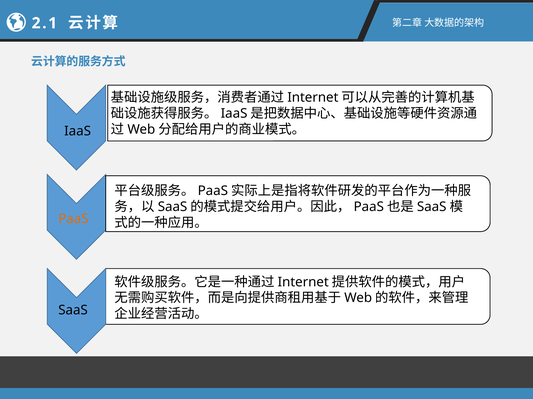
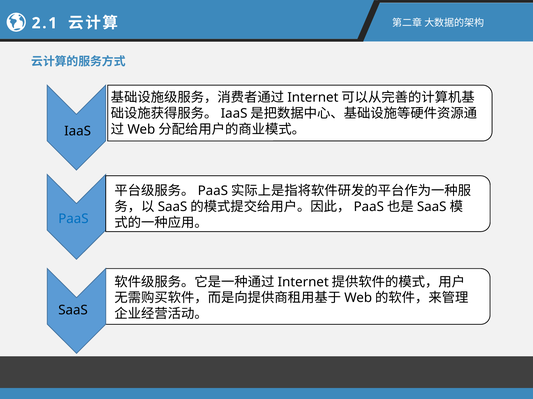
PaaS colour: orange -> blue (73, 219)
